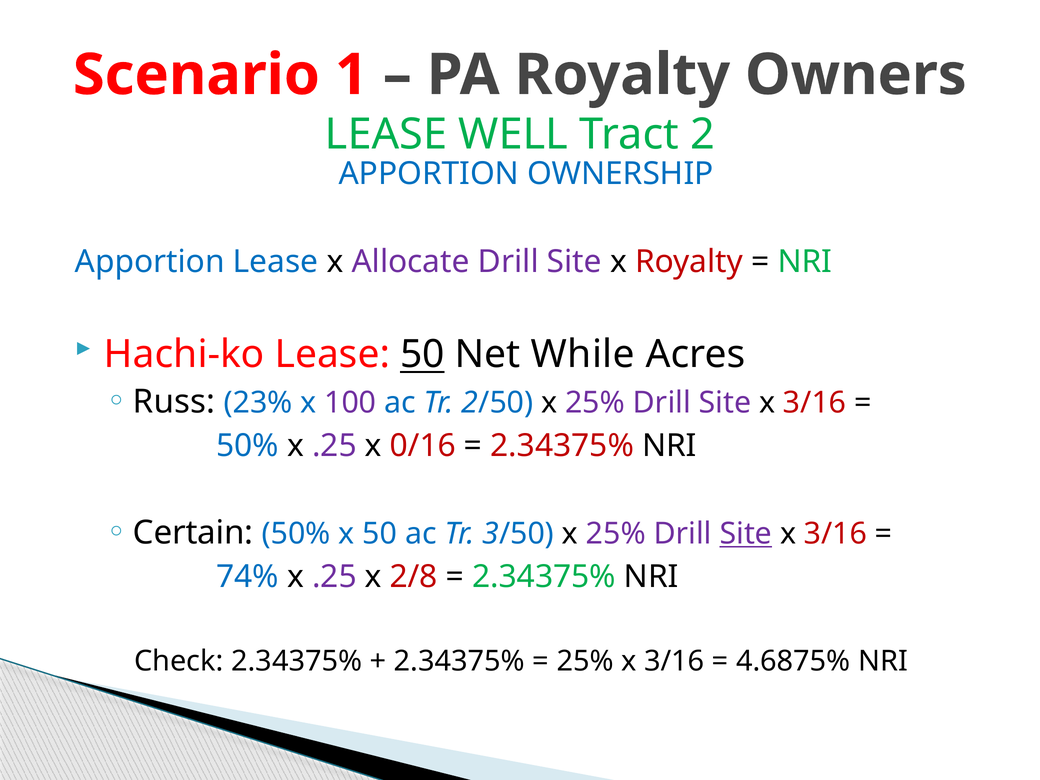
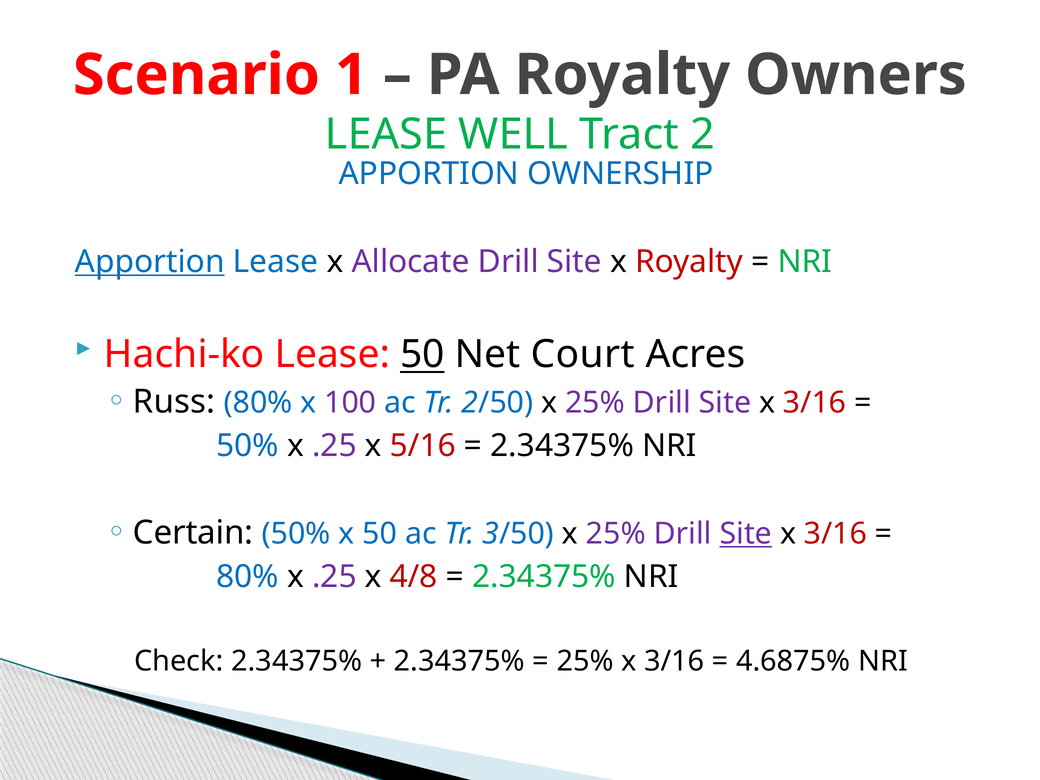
Apportion underline: none -> present (150, 262)
While: While -> Court (583, 354)
Russ 23%: 23% -> 80% (258, 403)
0/16: 0/16 -> 5/16 (423, 446)
2.34375% colour: red -> black (562, 446)
74%: 74% -> 80% (247, 577)
2/8: 2/8 -> 4/8 (414, 577)
